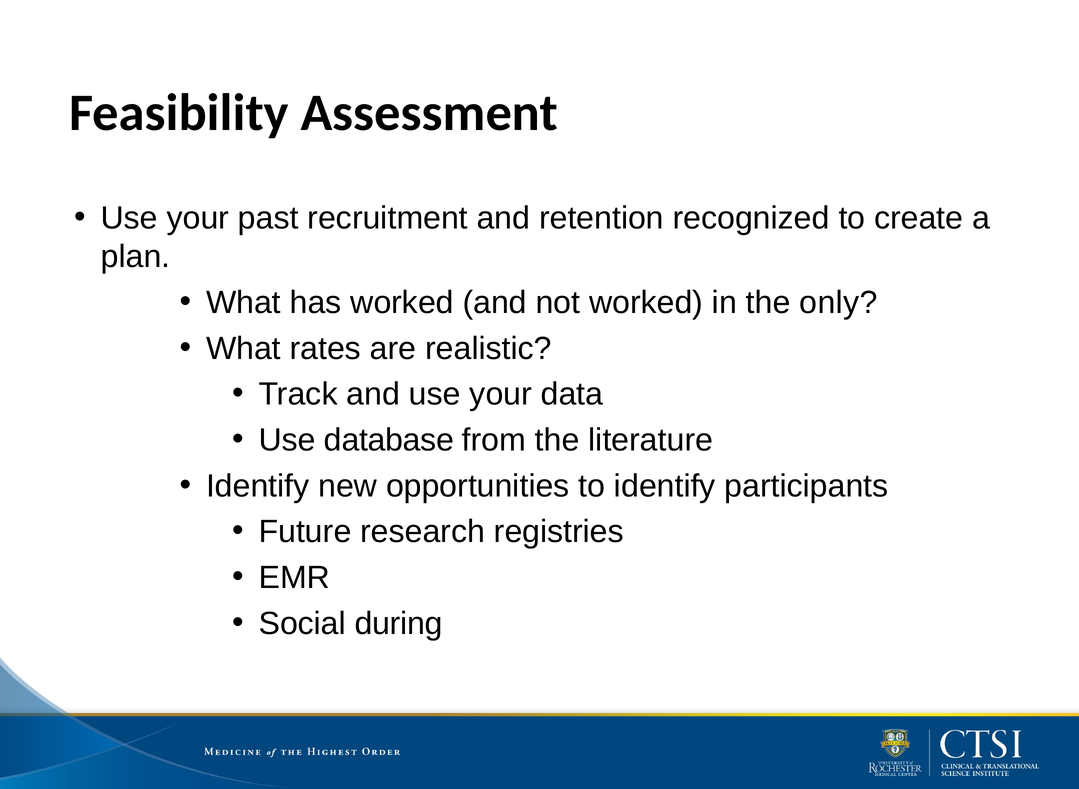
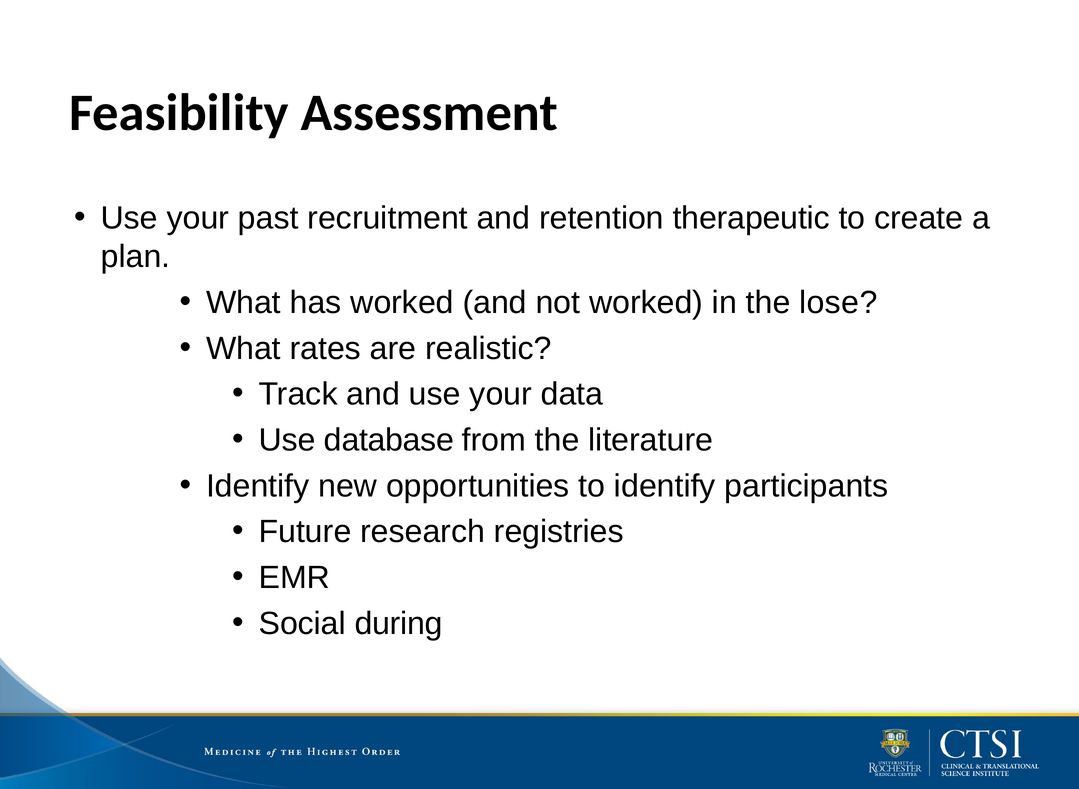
recognized: recognized -> therapeutic (751, 218)
only: only -> lose (838, 303)
